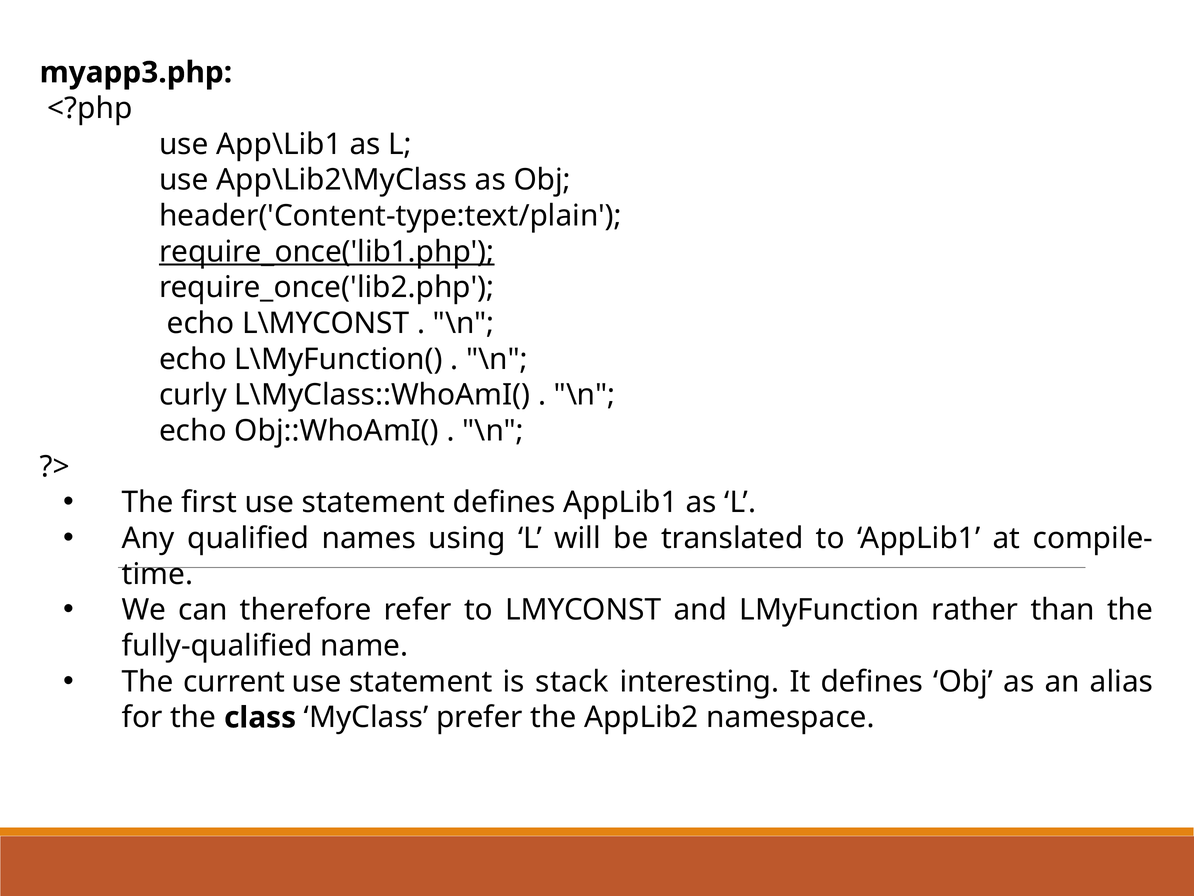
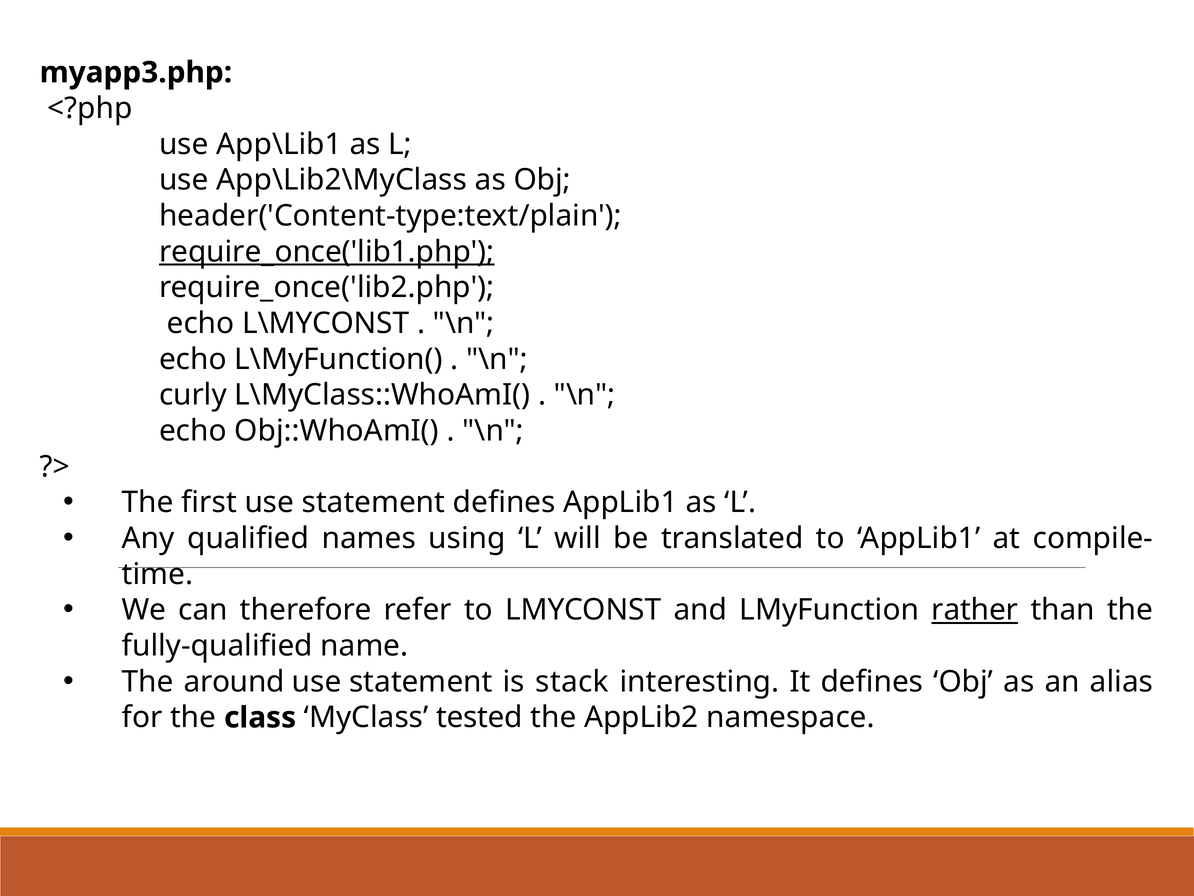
rather underline: none -> present (975, 610)
current: current -> around (234, 681)
prefer: prefer -> tested (479, 717)
